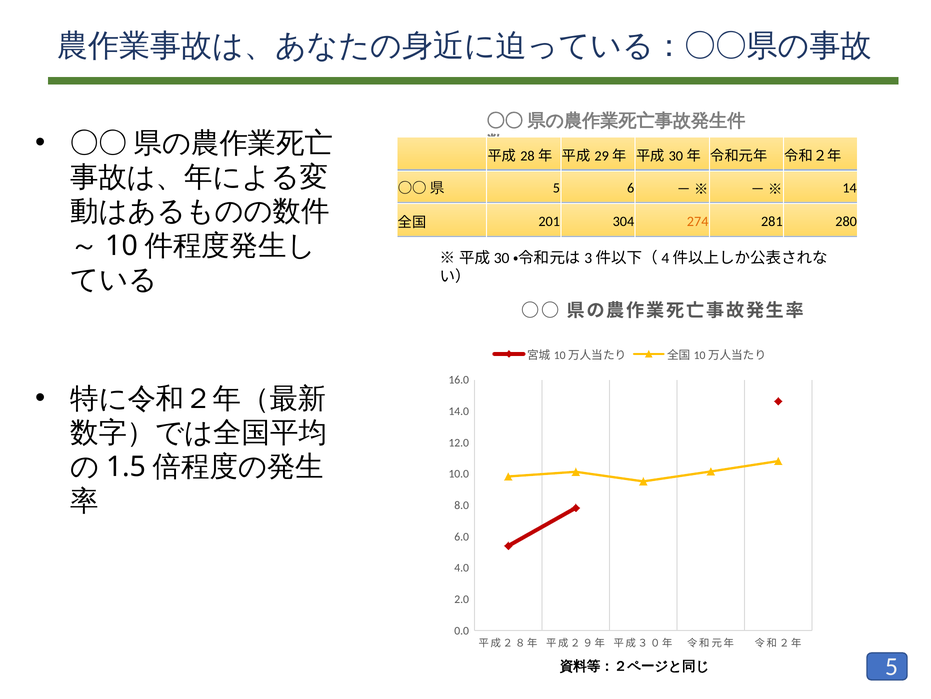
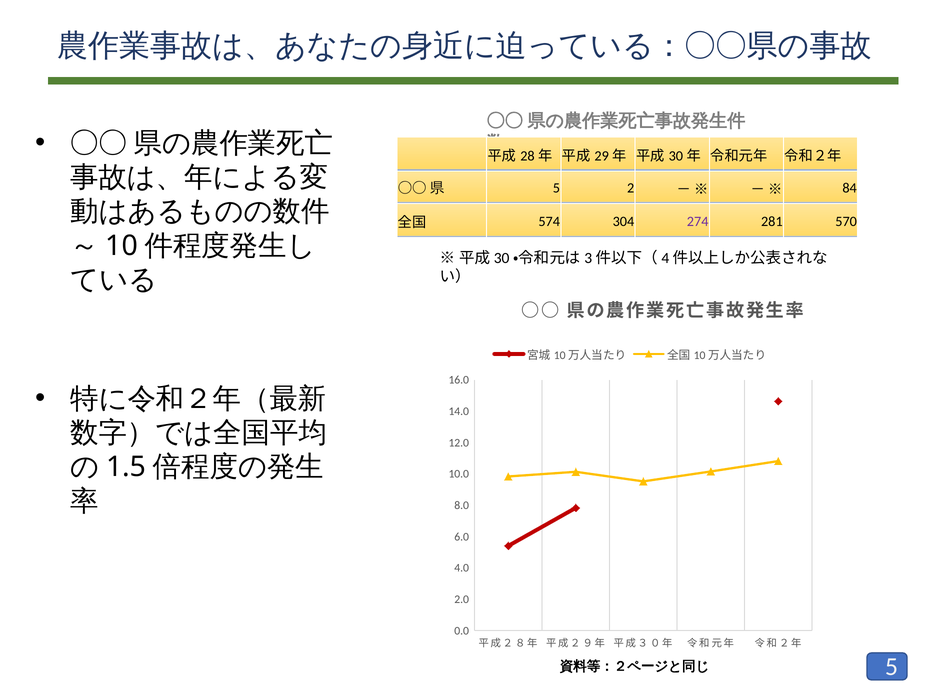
6: 6 -> 2 (631, 188)
14: 14 -> 84 (850, 188)
201: 201 -> 574 (549, 221)
274 colour: orange -> purple (698, 221)
280: 280 -> 570 (846, 221)
